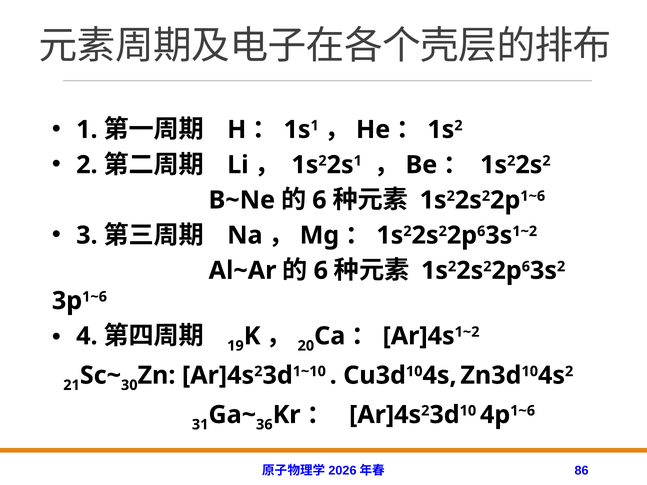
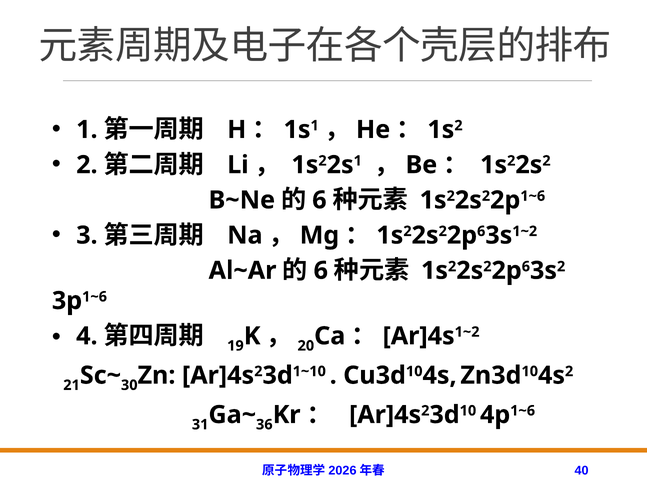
86: 86 -> 40 (582, 471)
